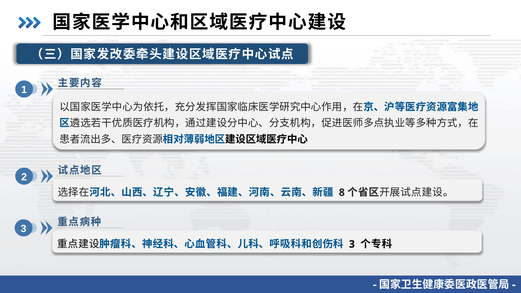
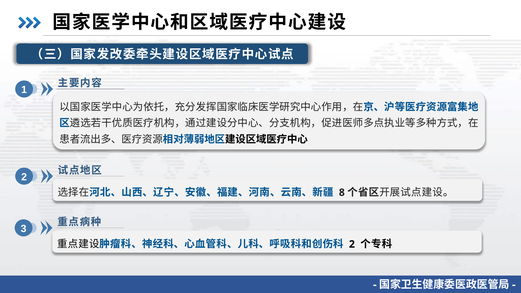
3: 3 -> 2 (352, 244)
